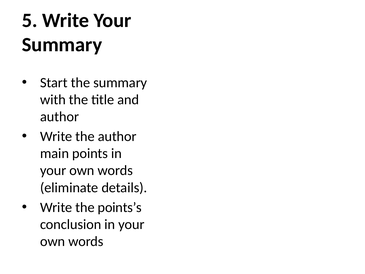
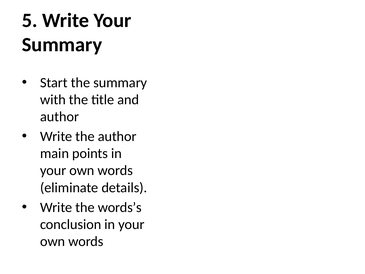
points’s: points’s -> words’s (120, 207)
